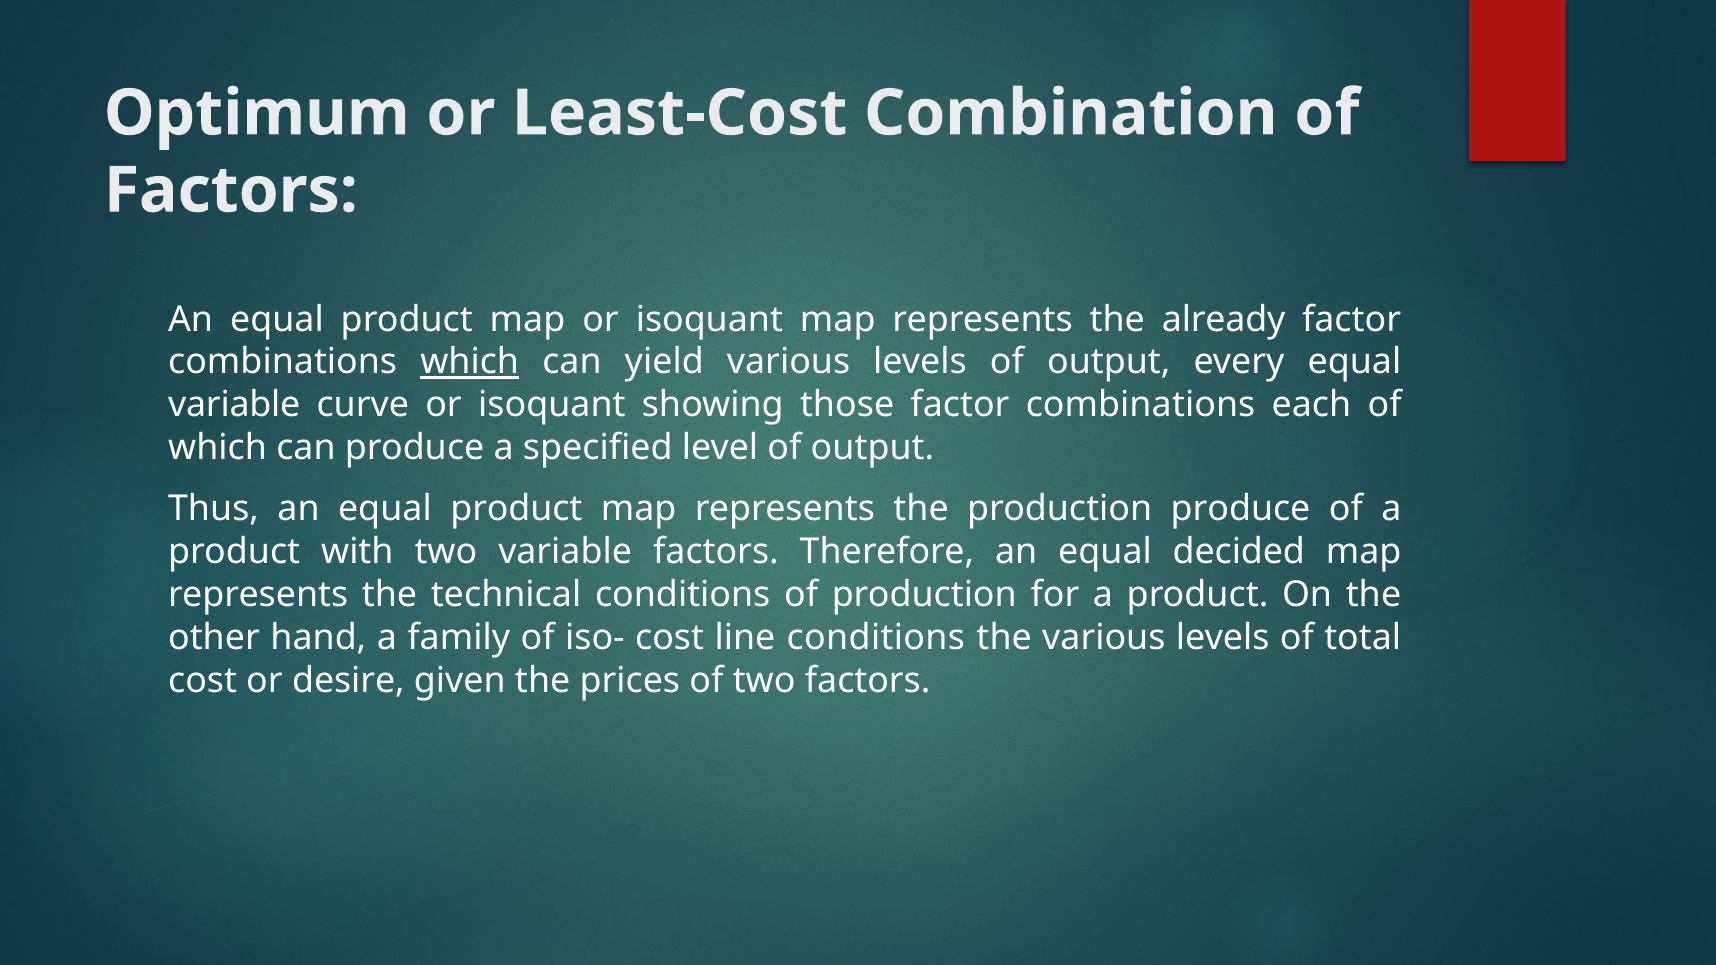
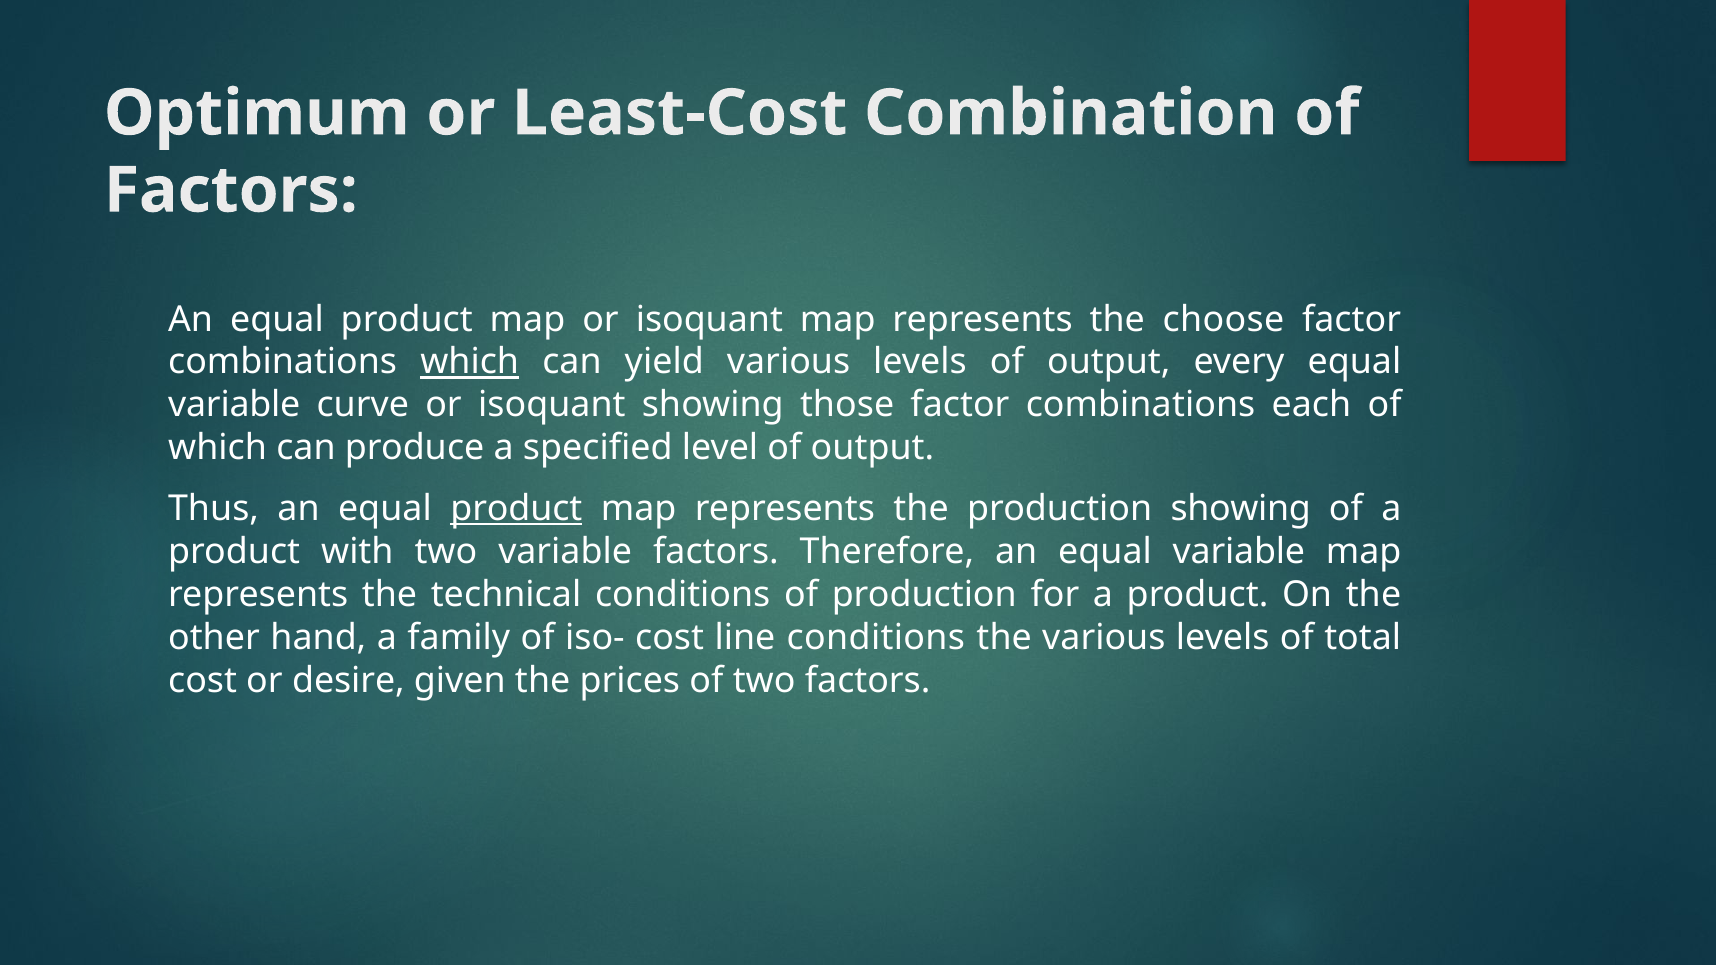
already: already -> choose (1223, 319)
product underline: none -> present (516, 509)
production produce: produce -> showing (1241, 509)
an equal decided: decided -> variable (1239, 552)
